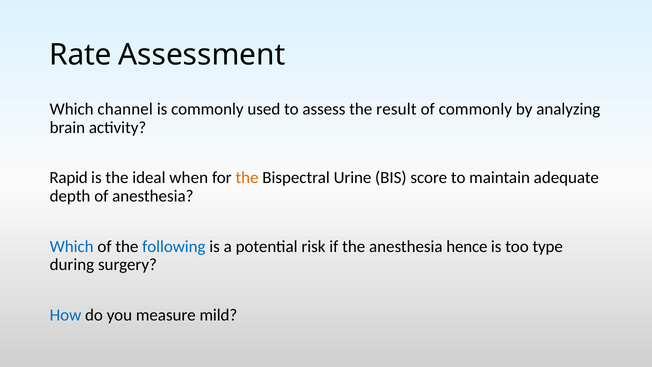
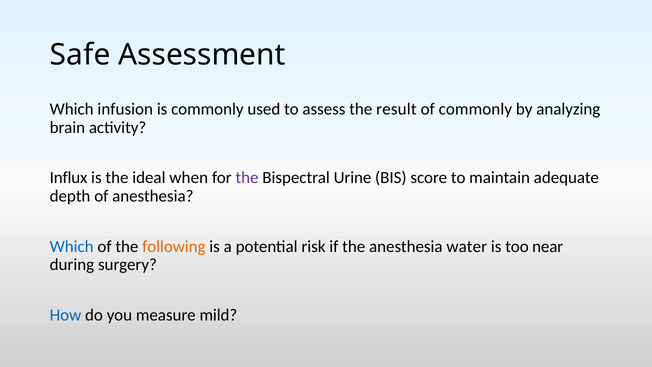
Rate: Rate -> Safe (80, 55)
channel: channel -> infusion (125, 109)
Rapid: Rapid -> Influx (69, 178)
the colour: orange -> purple (247, 178)
following colour: blue -> orange (174, 246)
hence: hence -> water (467, 246)
type: type -> near (548, 246)
